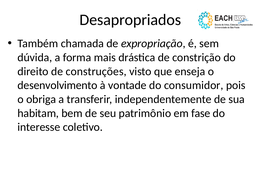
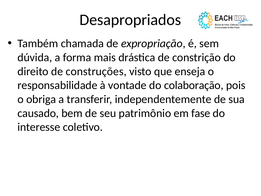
desenvolvimento: desenvolvimento -> responsabilidade (57, 85)
consumidor: consumidor -> colaboração (194, 85)
habitam: habitam -> causado (38, 113)
